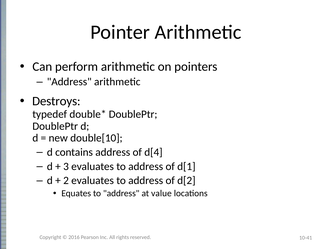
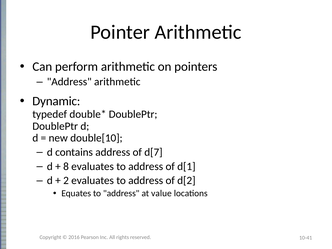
Destroys: Destroys -> Dynamic (56, 101)
d[4: d[4 -> d[7 (153, 152)
3: 3 -> 8 (66, 166)
